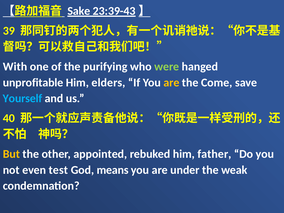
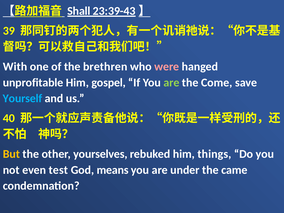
Sake: Sake -> Shall (79, 11)
purifying: purifying -> brethren (105, 67)
were colour: light green -> pink (167, 67)
elders: elders -> gospel (109, 83)
are colour: yellow -> light green (171, 83)
appointed: appointed -> yourselves (100, 154)
father: father -> things (214, 154)
weak: weak -> came (234, 170)
